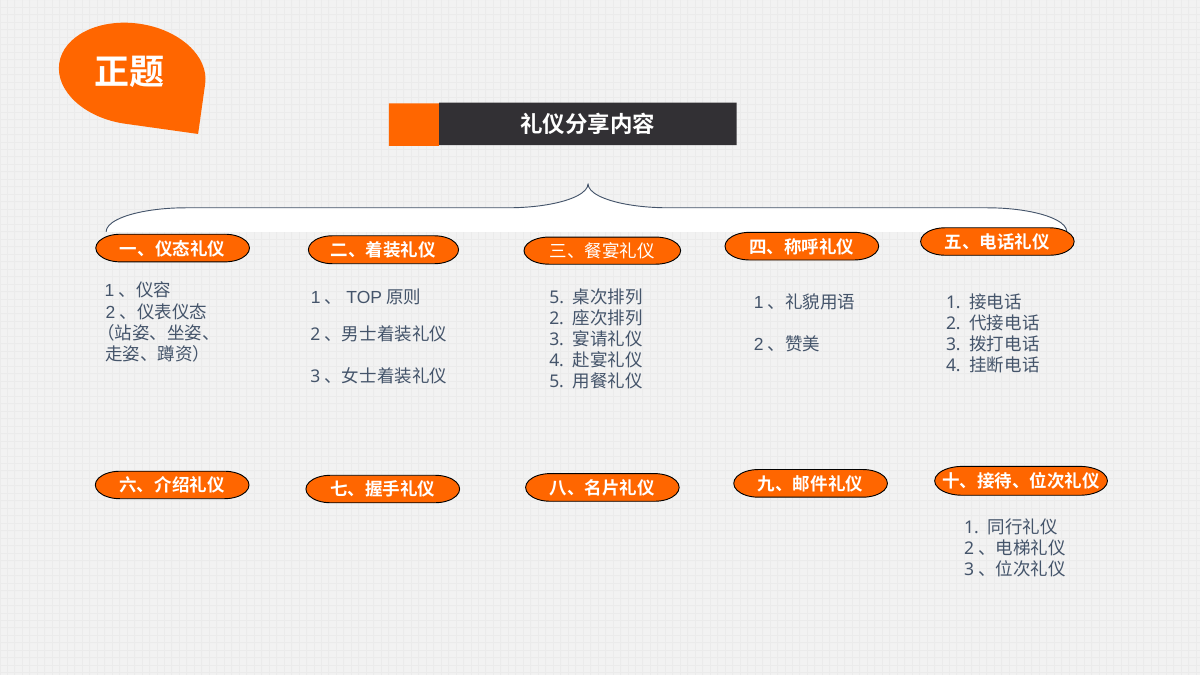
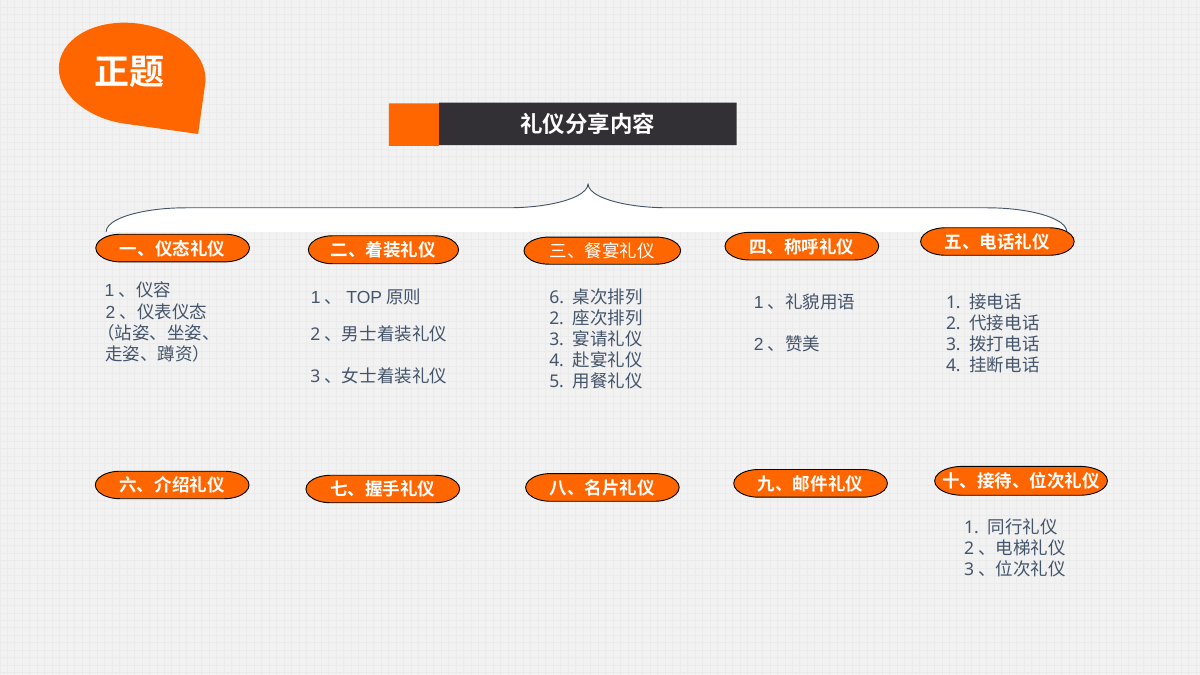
5: 5 -> 6 (557, 297)
